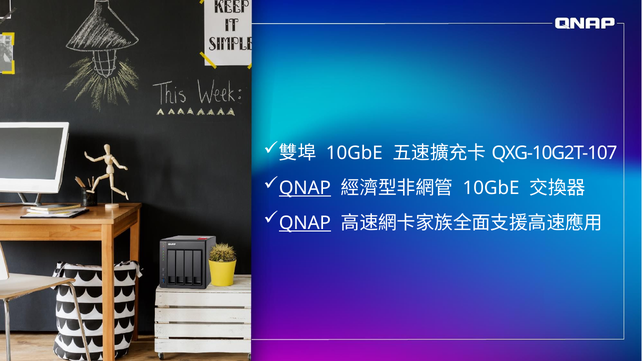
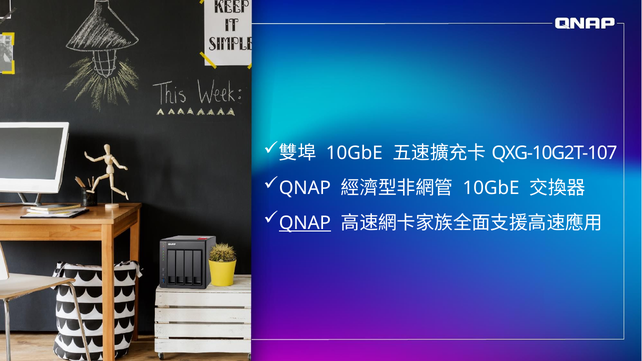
QNAP underline: present -> none (305, 188)
